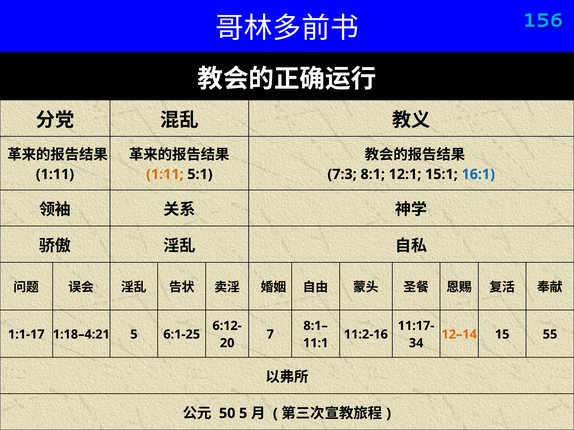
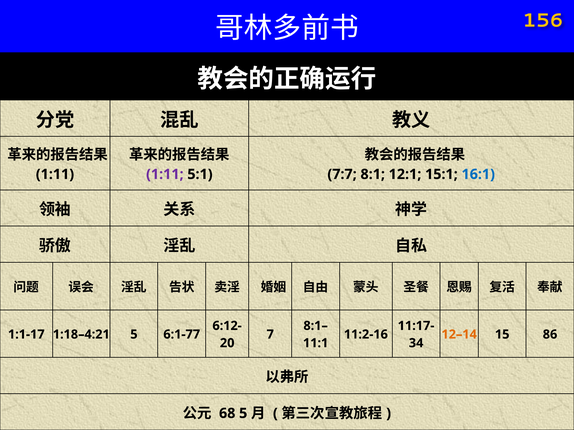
156 colour: light blue -> yellow (543, 20)
1:11 colour: orange -> purple (165, 174)
7:3: 7:3 -> 7:7 (342, 174)
6:1-25: 6:1-25 -> 6:1-77 (182, 335)
55: 55 -> 86 (550, 335)
50: 50 -> 68 (227, 414)
